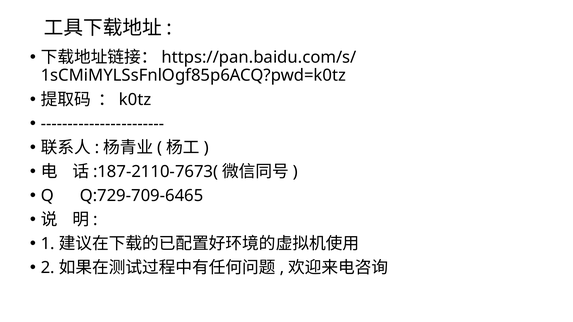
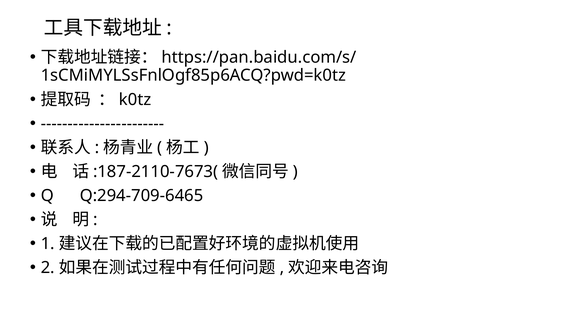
Q:729-709-6465: Q:729-709-6465 -> Q:294-709-6465 (142, 196)
